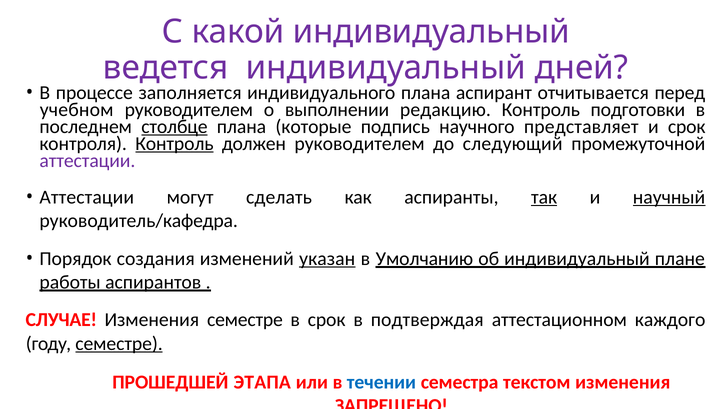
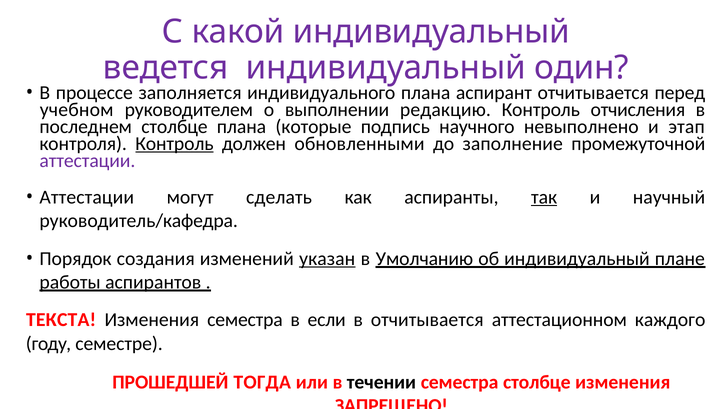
дней: дней -> один (582, 68)
подготовки: подготовки -> отчисления (638, 110)
столбце underline: present -> none (174, 127)
представляет: представляет -> невыполнено (581, 127)
и срок: срок -> этап (687, 127)
должен руководителем: руководителем -> обновленными (359, 144)
следующий: следующий -> заполнение (513, 144)
научный underline: present -> none (669, 197)
СЛУЧАЕ: СЛУЧАЕ -> ТЕКСТА (61, 320)
Изменения семестре: семестре -> семестра (245, 320)
в срок: срок -> если (327, 320)
в подтверждая: подтверждая -> отчитывается (427, 320)
семестре underline: present -> none (119, 344)
ЭТАПА: ЭТАПА -> ТОГДА (262, 382)
течении colour: blue -> black (381, 382)
семестра текстом: текстом -> столбце (537, 382)
